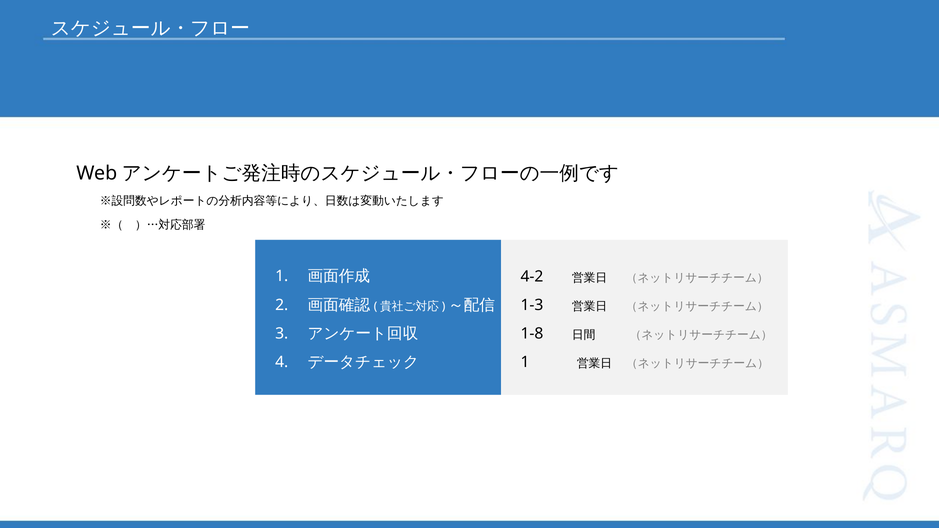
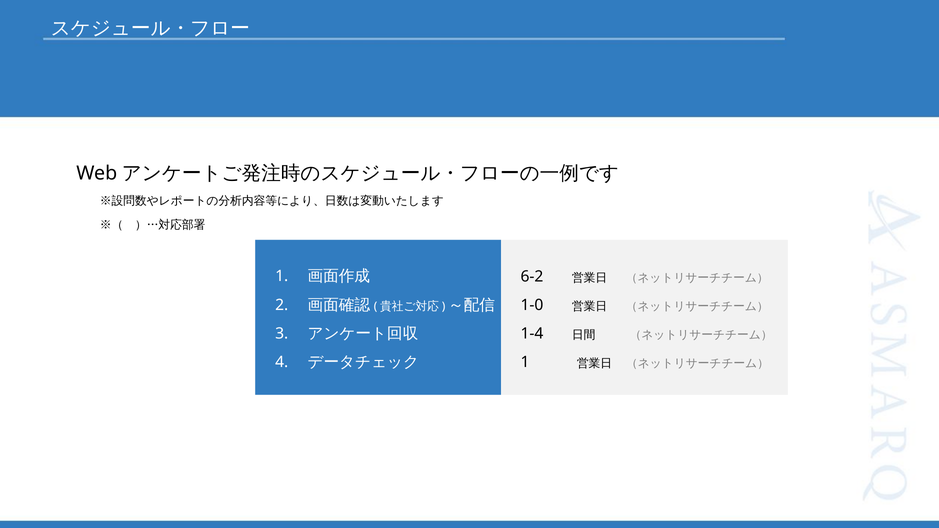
4-2: 4-2 -> 6-2 (532, 277)
1-3: 1-3 -> 1-0 (532, 305)
1-8: 1-8 -> 1-4 (532, 334)
